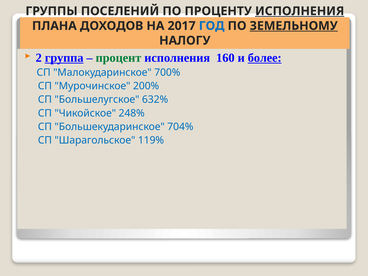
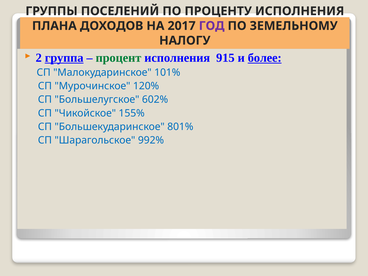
ИСПОЛНЕНИЯ underline: present -> none (300, 11)
ГОД colour: blue -> purple (212, 26)
ЗЕМЕЛЬНОМУ underline: present -> none (294, 26)
160: 160 -> 915 (225, 58)
700%: 700% -> 101% (167, 72)
200%: 200% -> 120% (146, 86)
632%: 632% -> 602% (155, 100)
248%: 248% -> 155% (132, 113)
704%: 704% -> 801% (180, 127)
119%: 119% -> 992% (151, 140)
